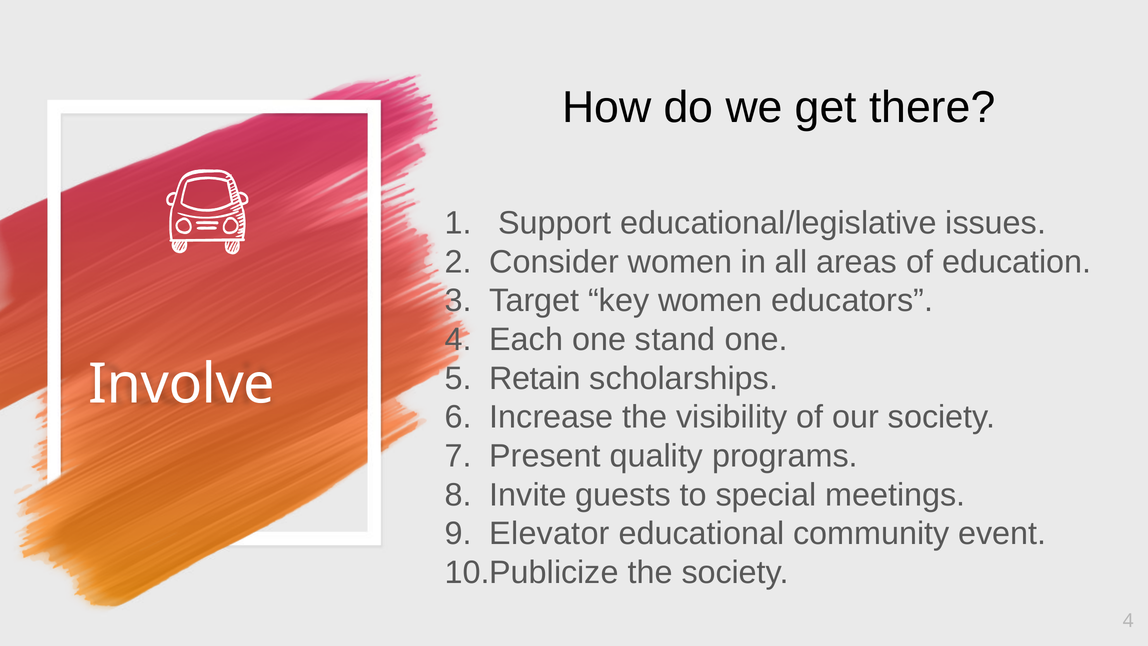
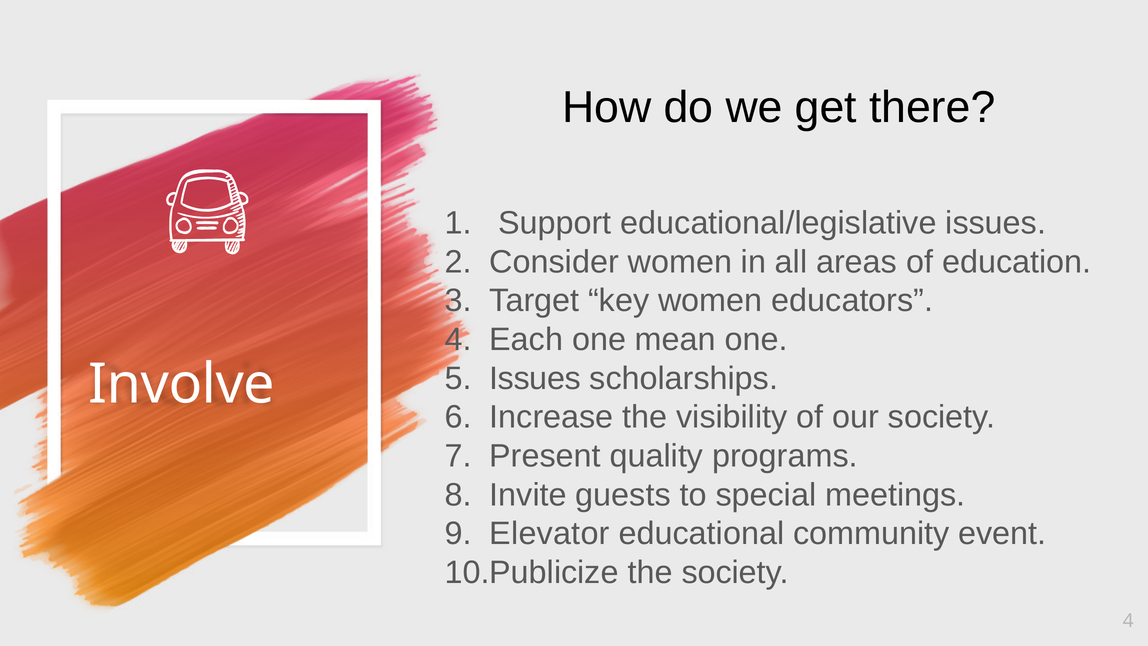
stand: stand -> mean (675, 339)
Retain: Retain -> Issues (535, 378)
